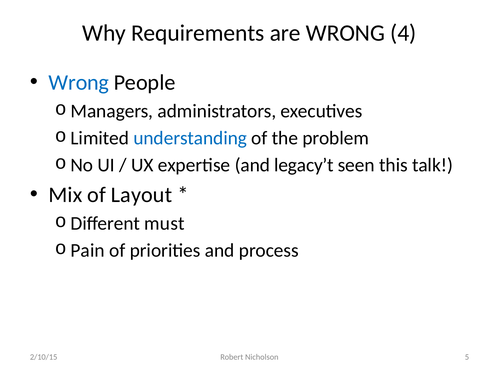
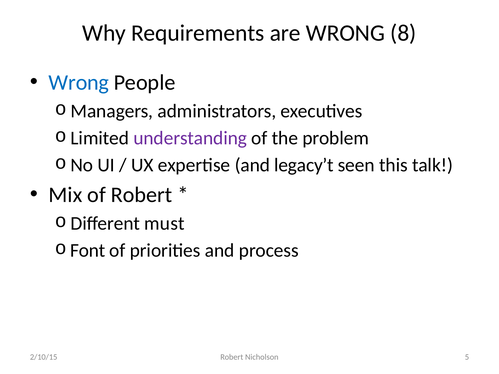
4: 4 -> 8 (403, 33)
understanding colour: blue -> purple (190, 138)
of Layout: Layout -> Robert (142, 195)
Pain: Pain -> Font (88, 251)
